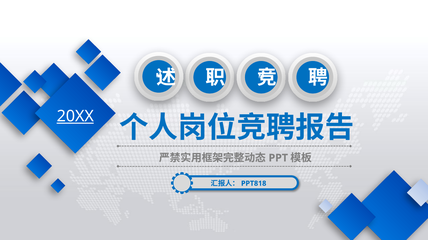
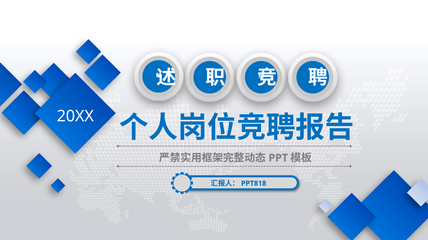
20XX underline: present -> none (75, 117)
